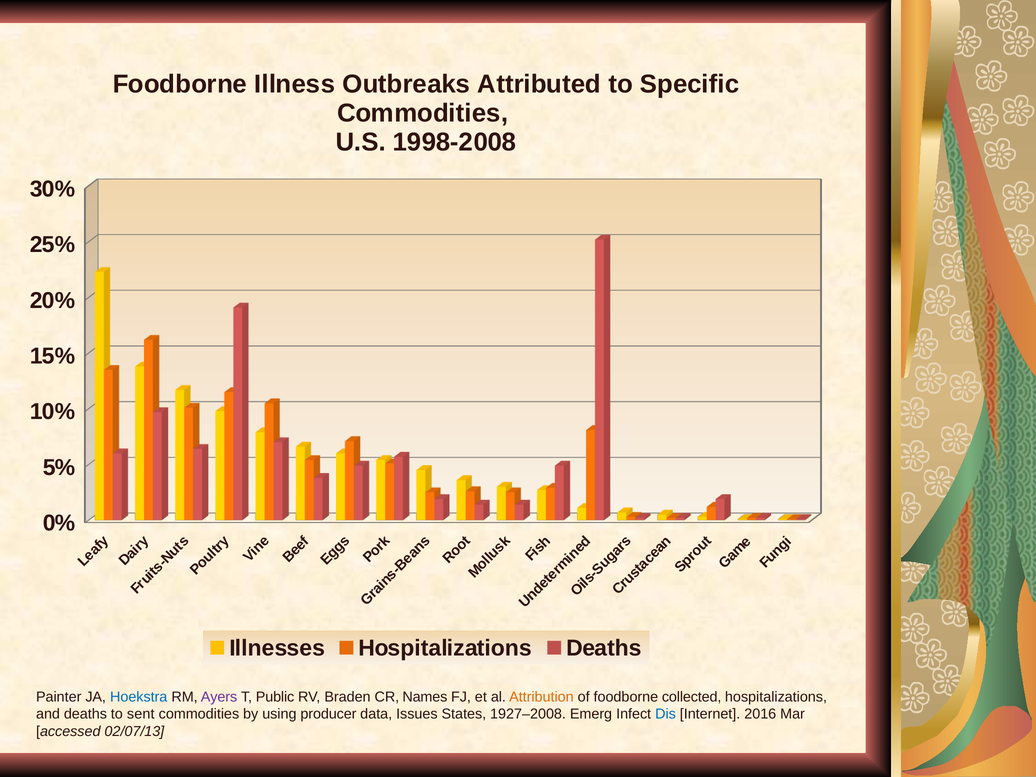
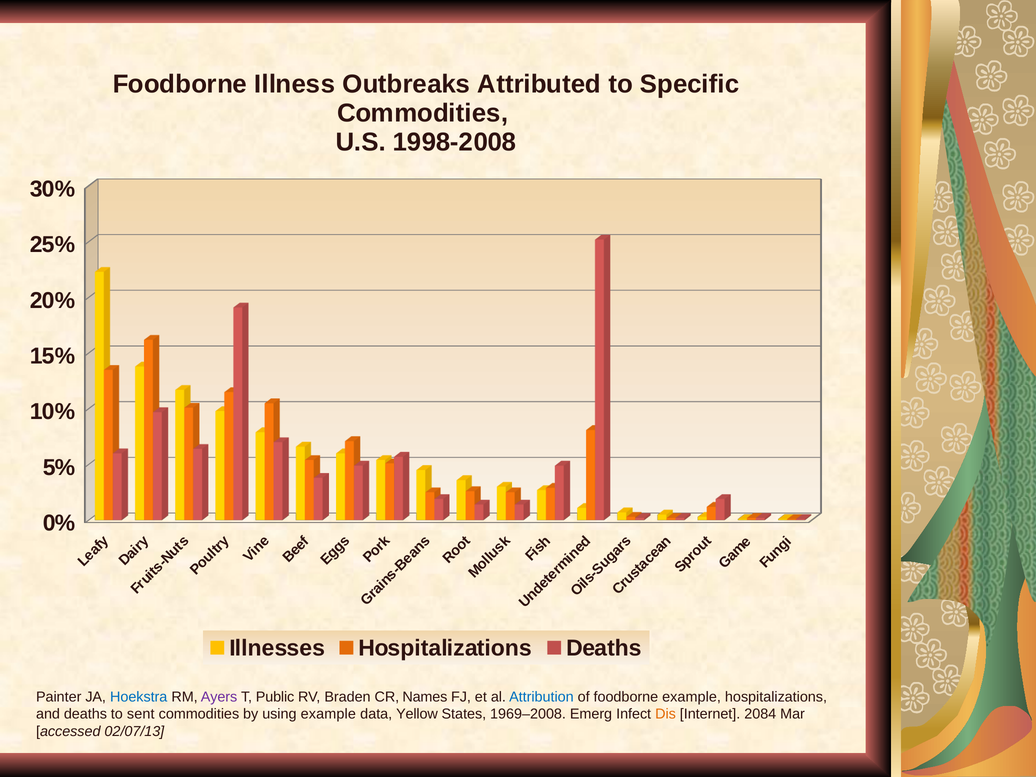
Attribution colour: orange -> blue (541, 697)
foodborne collected: collected -> example (692, 697)
using producer: producer -> example (328, 714)
Issues: Issues -> Yellow (417, 714)
1927–2008: 1927–2008 -> 1969–2008 (528, 714)
Dis colour: blue -> orange (666, 714)
2016: 2016 -> 2084 (760, 714)
